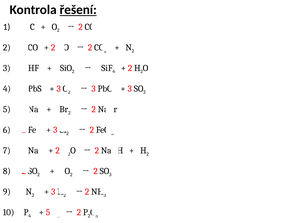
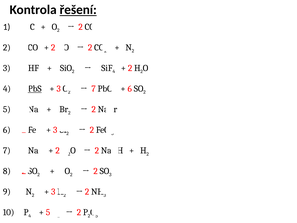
PbS underline: none -> present (35, 89)
3: 3 -> 7 (94, 89)
3: 3 -> 6 (130, 89)
